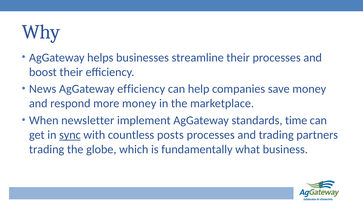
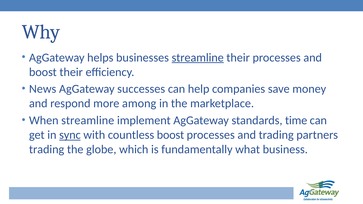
streamline underline: none -> present (198, 58)
AgGateway efficiency: efficiency -> successes (141, 89)
more money: money -> among (139, 104)
When newsletter: newsletter -> streamline (88, 120)
countless posts: posts -> boost (171, 135)
